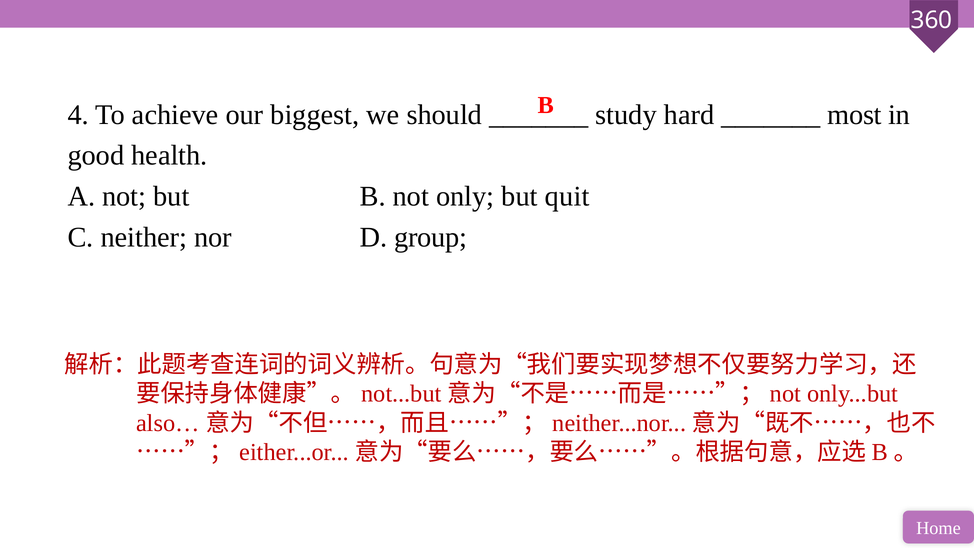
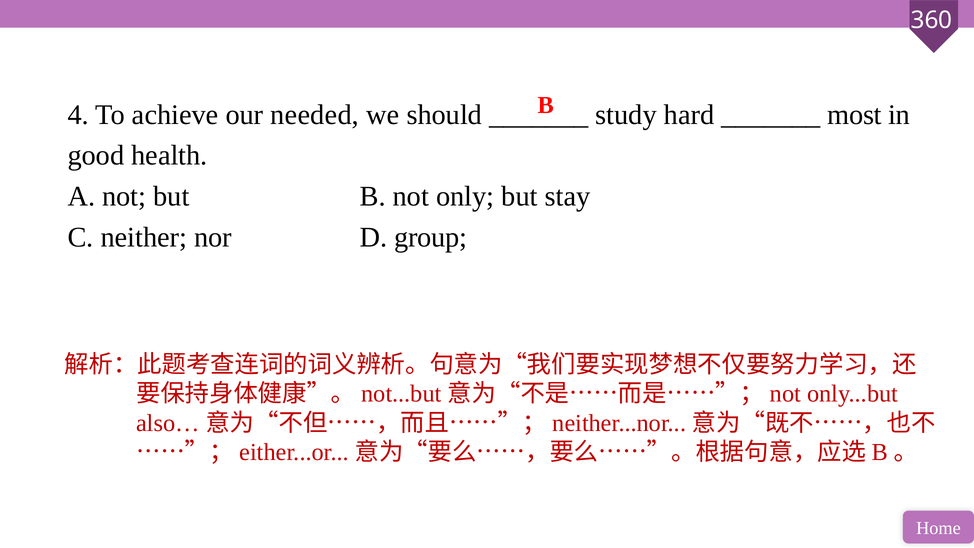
biggest: biggest -> needed (315, 115)
quit: quit -> stay (567, 196)
